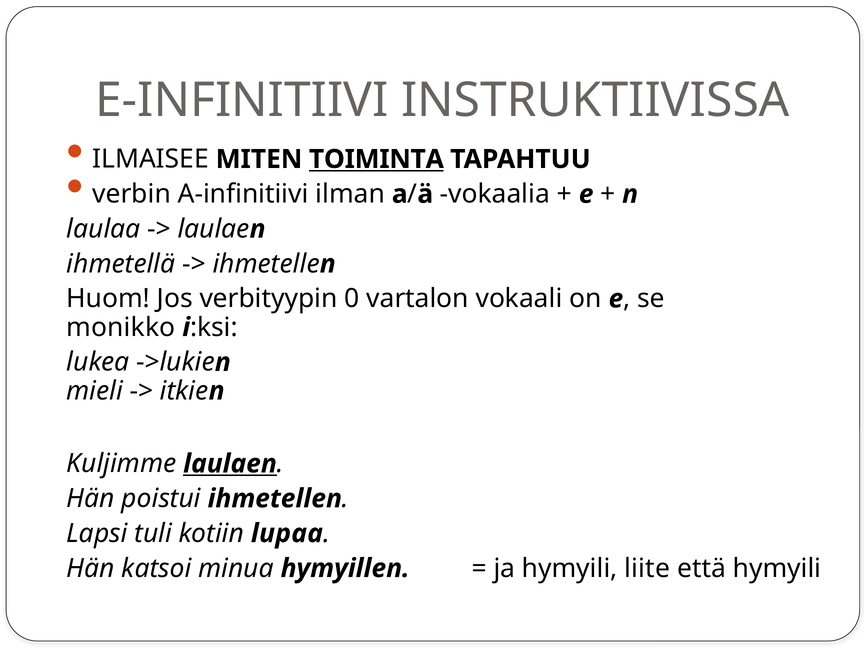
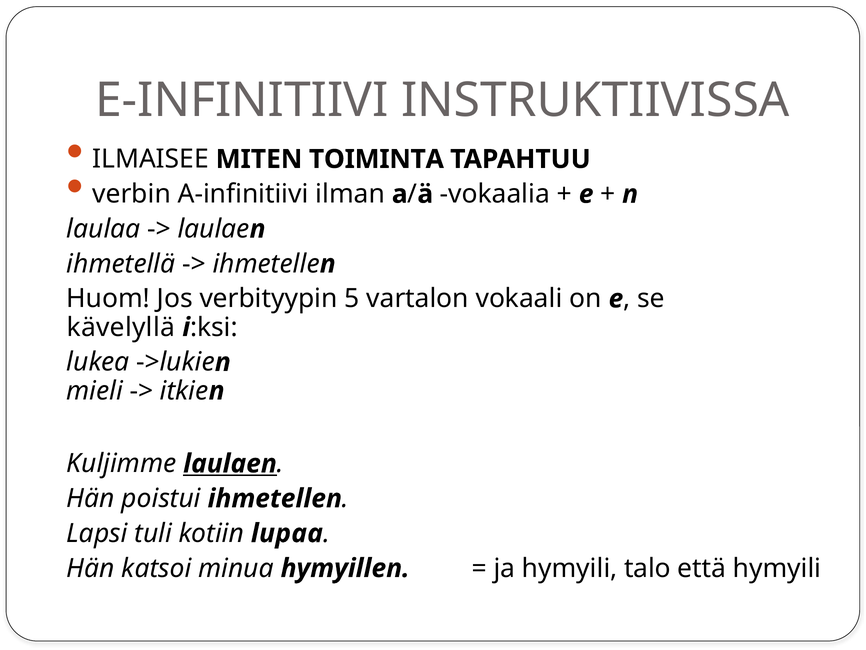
TOIMINTA underline: present -> none (376, 159)
0: 0 -> 5 (352, 298)
monikko: monikko -> kävelyllä (121, 327)
liite: liite -> talo (647, 568)
